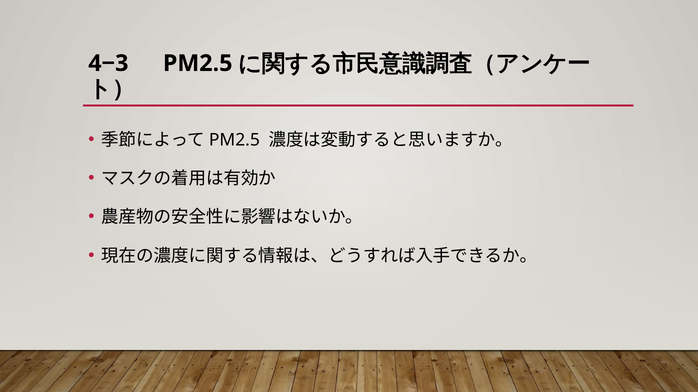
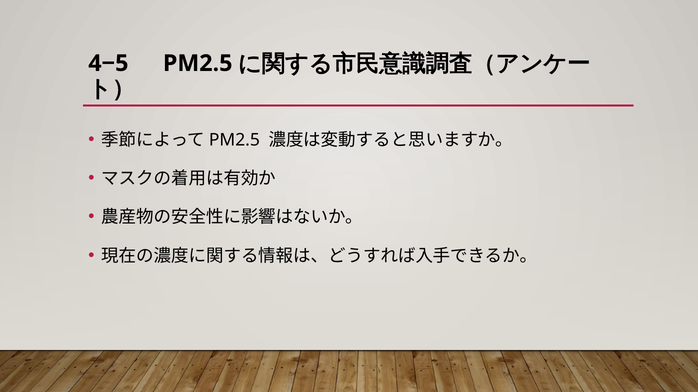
4−3: 4−3 -> 4−5 (108, 63)
